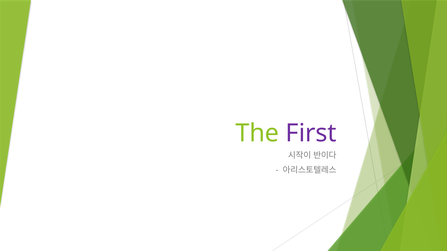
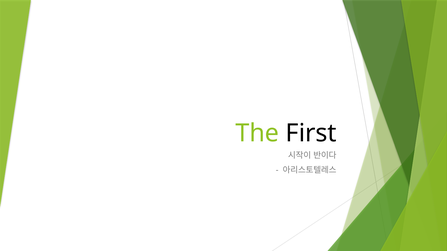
First colour: purple -> black (311, 133)
